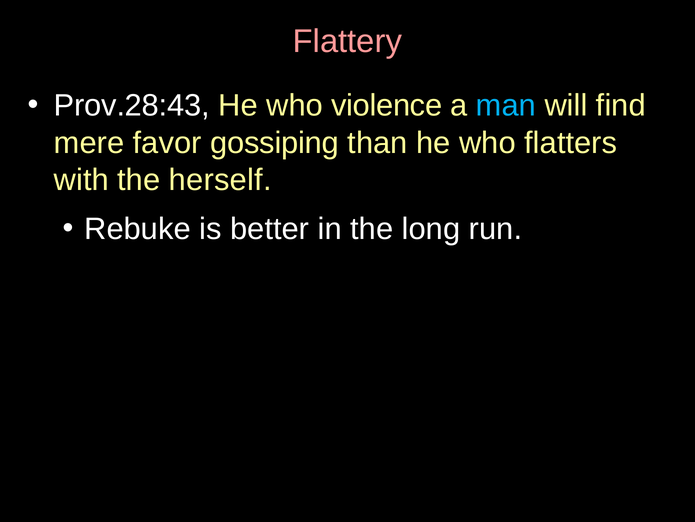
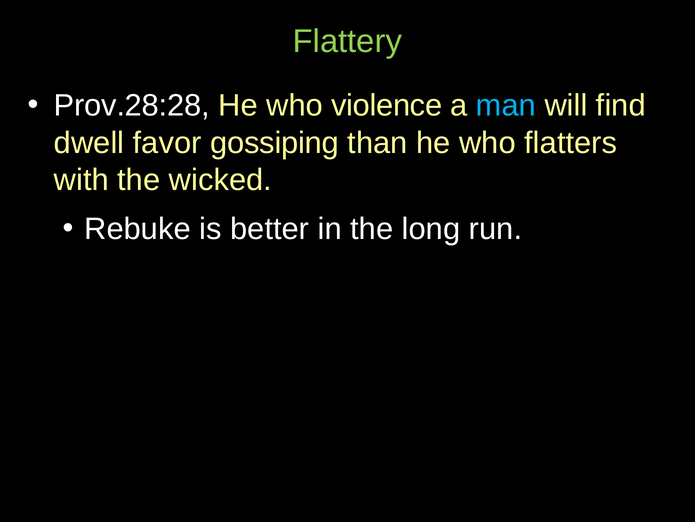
Flattery colour: pink -> light green (347, 41)
Prov.28:43: Prov.28:43 -> Prov.28:28 (132, 106)
mere: mere -> dwell (89, 143)
herself: herself -> wicked (220, 180)
